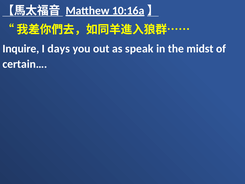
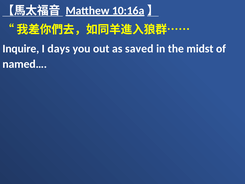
speak: speak -> saved (139, 49)
certain…: certain… -> named… (25, 64)
